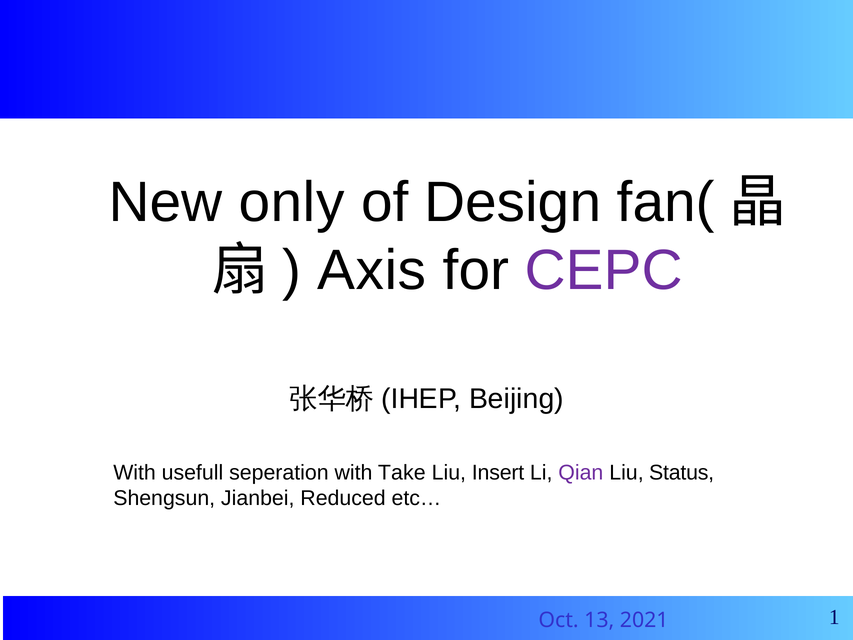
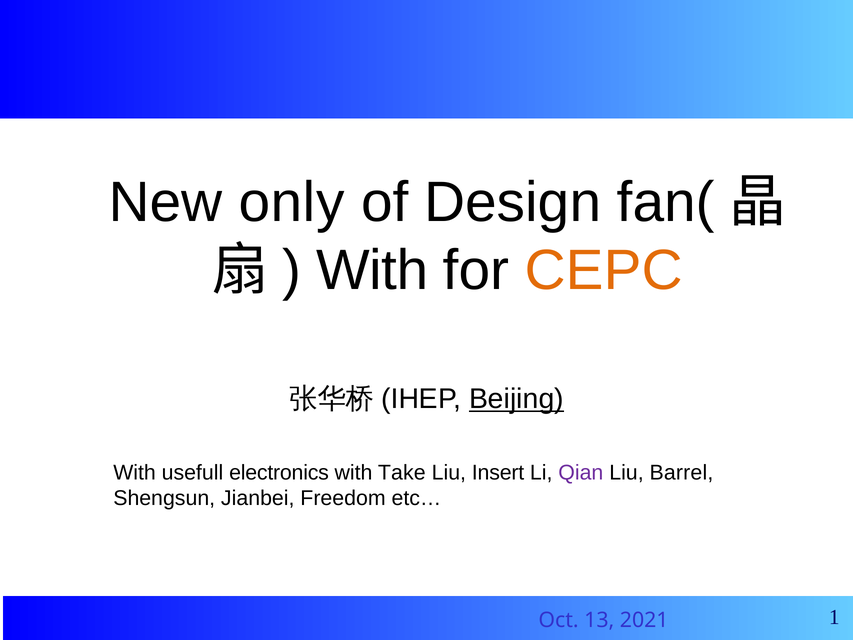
Axis: Axis -> With (372, 271)
CEPC colour: purple -> orange (604, 271)
Beijing underline: none -> present (516, 399)
seperation: seperation -> electronics (279, 472)
Status: Status -> Barrel (681, 472)
Reduced: Reduced -> Freedom (343, 498)
